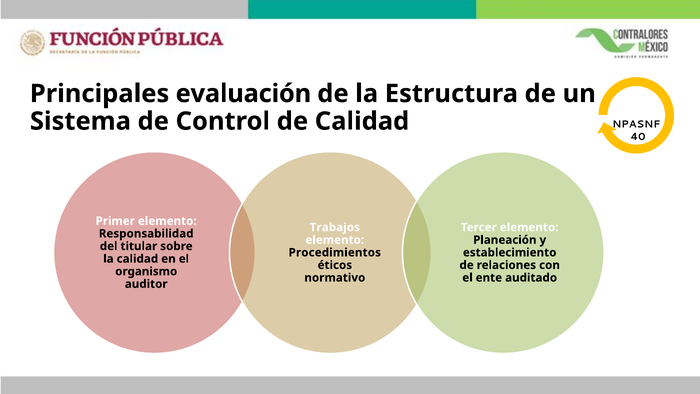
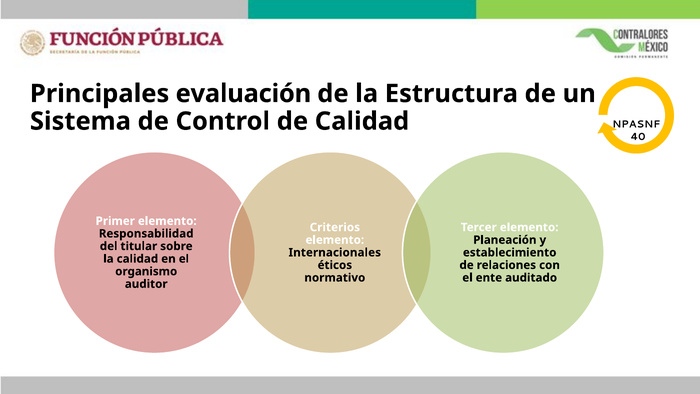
Trabajos: Trabajos -> Criterios (335, 227)
Procedimientos: Procedimientos -> Internacionales (335, 252)
